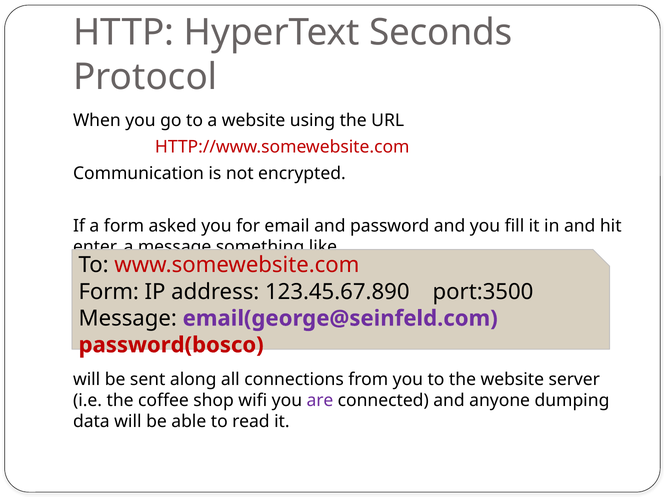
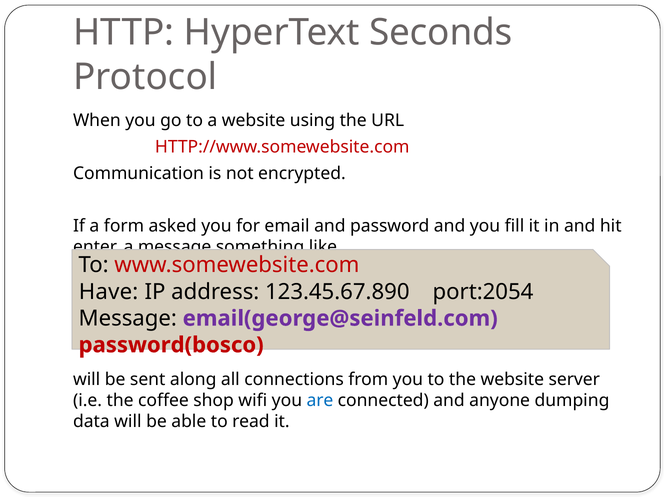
Form: Form -> Have (109, 292)
port:3500: port:3500 -> port:2054 (483, 292)
are colour: purple -> blue (320, 400)
